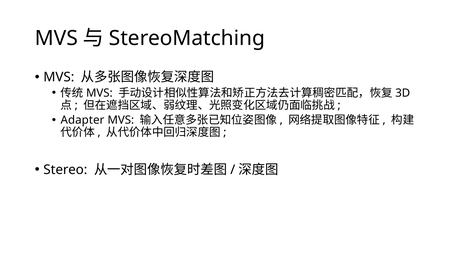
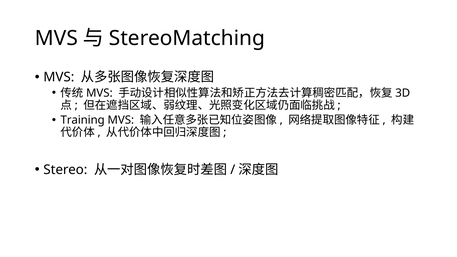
Adapter: Adapter -> Training (83, 120)
